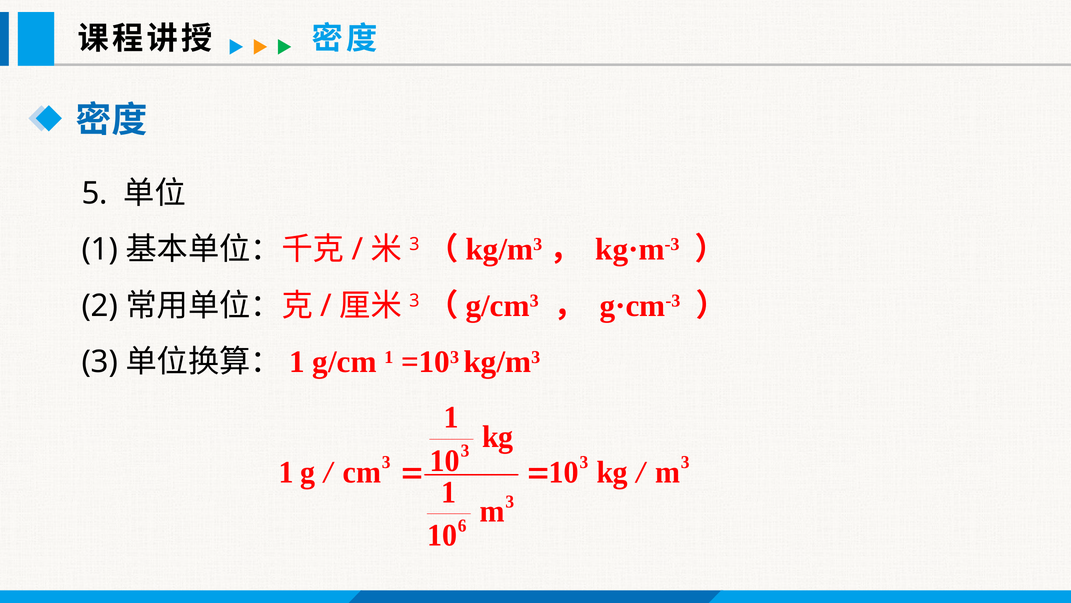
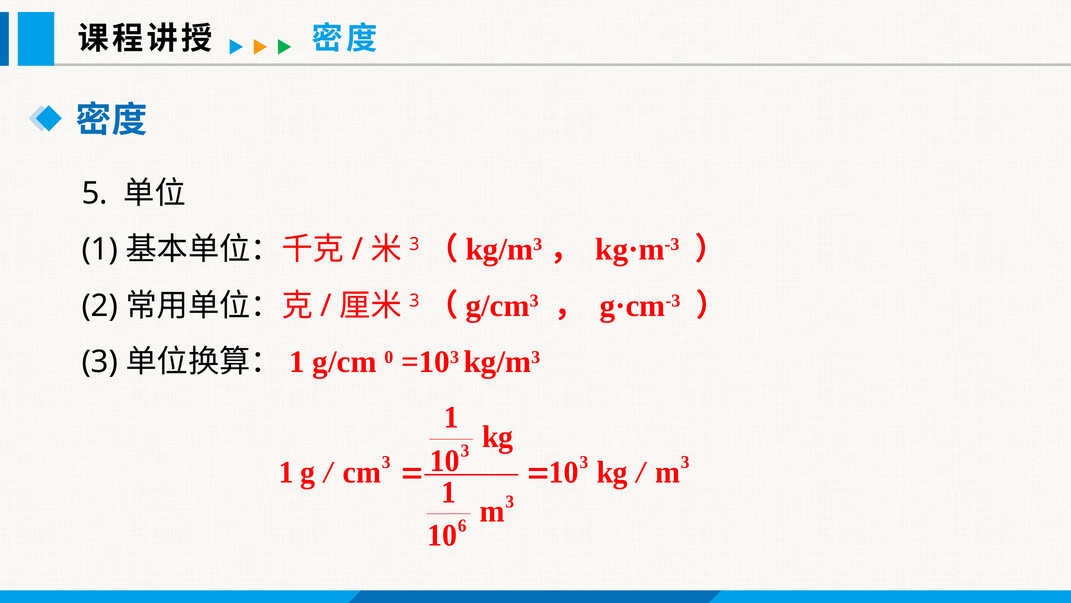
g/cm 1: 1 -> 0 (389, 357)
